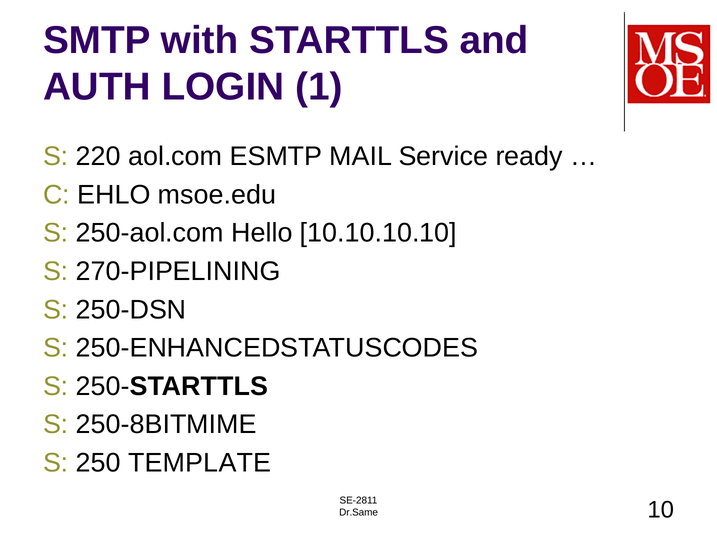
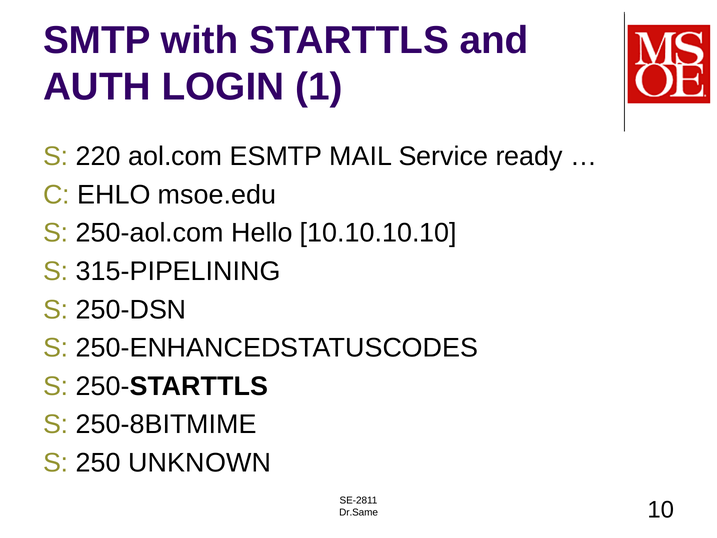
270-PIPELINING: 270-PIPELINING -> 315-PIPELINING (178, 271)
TEMPLATE: TEMPLATE -> UNKNOWN (200, 463)
